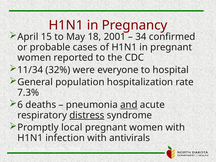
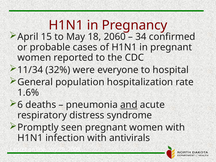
2001: 2001 -> 2060 (115, 37)
7.3%: 7.3% -> 1.6% (28, 93)
distress underline: present -> none (87, 115)
local: local -> seen (72, 127)
